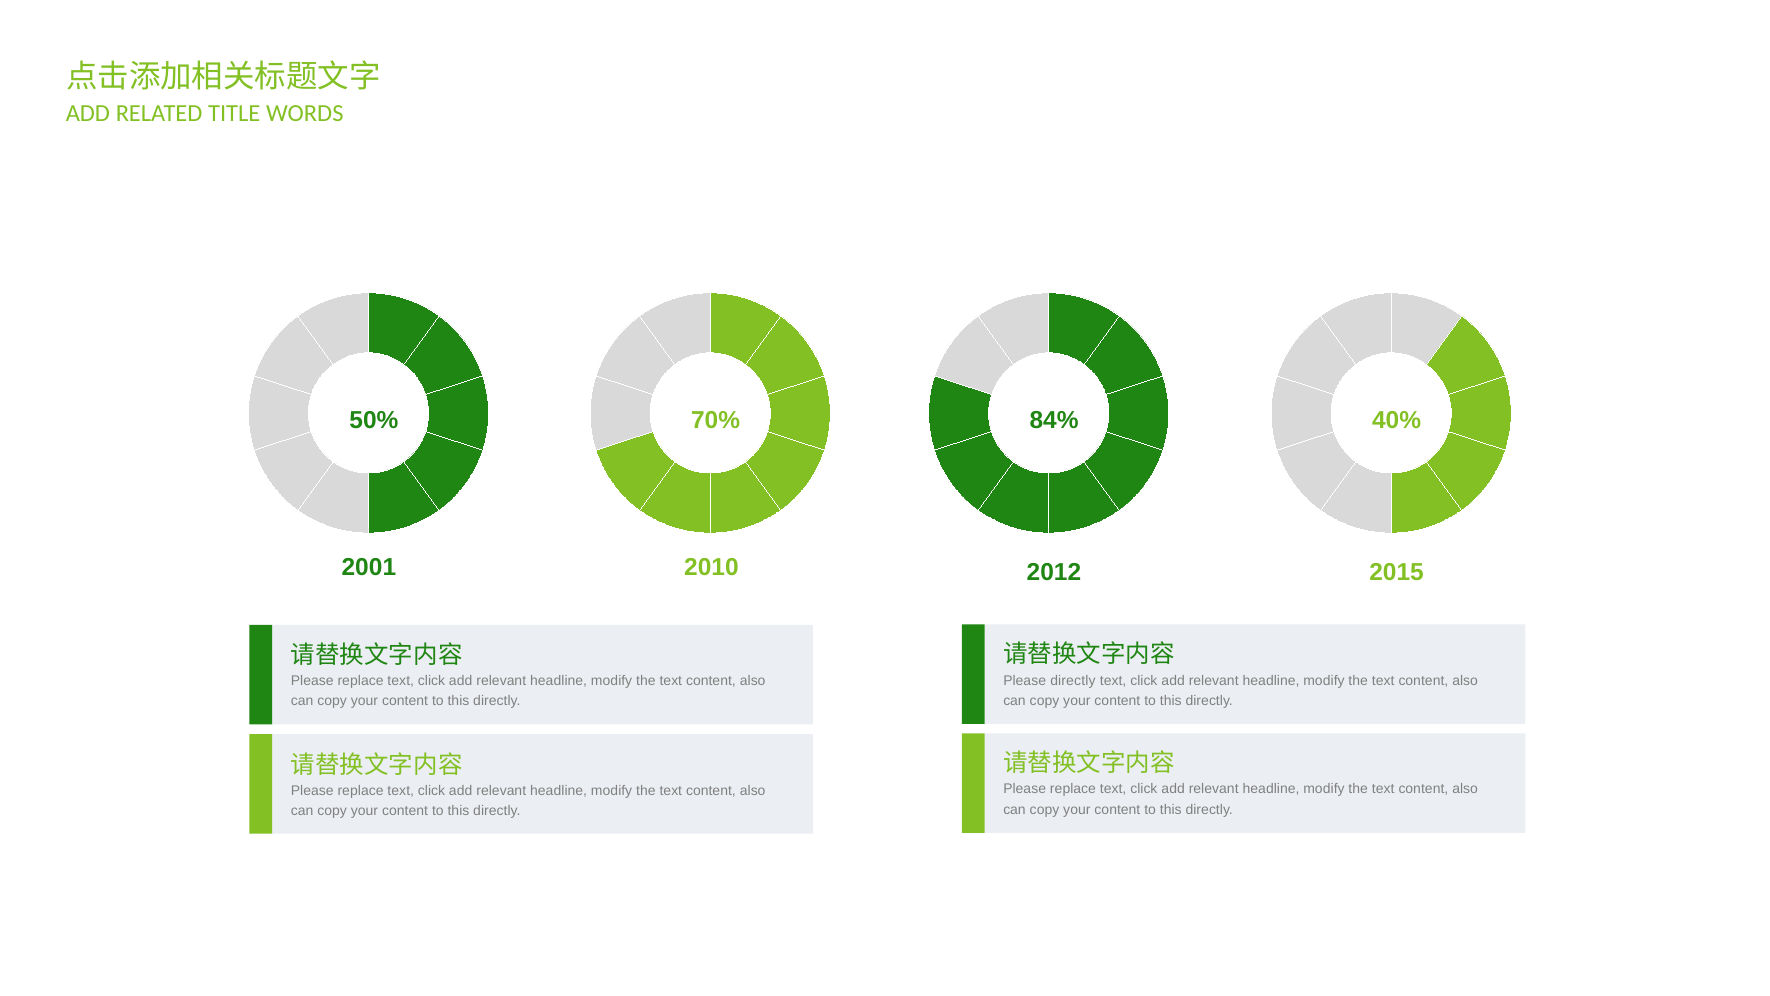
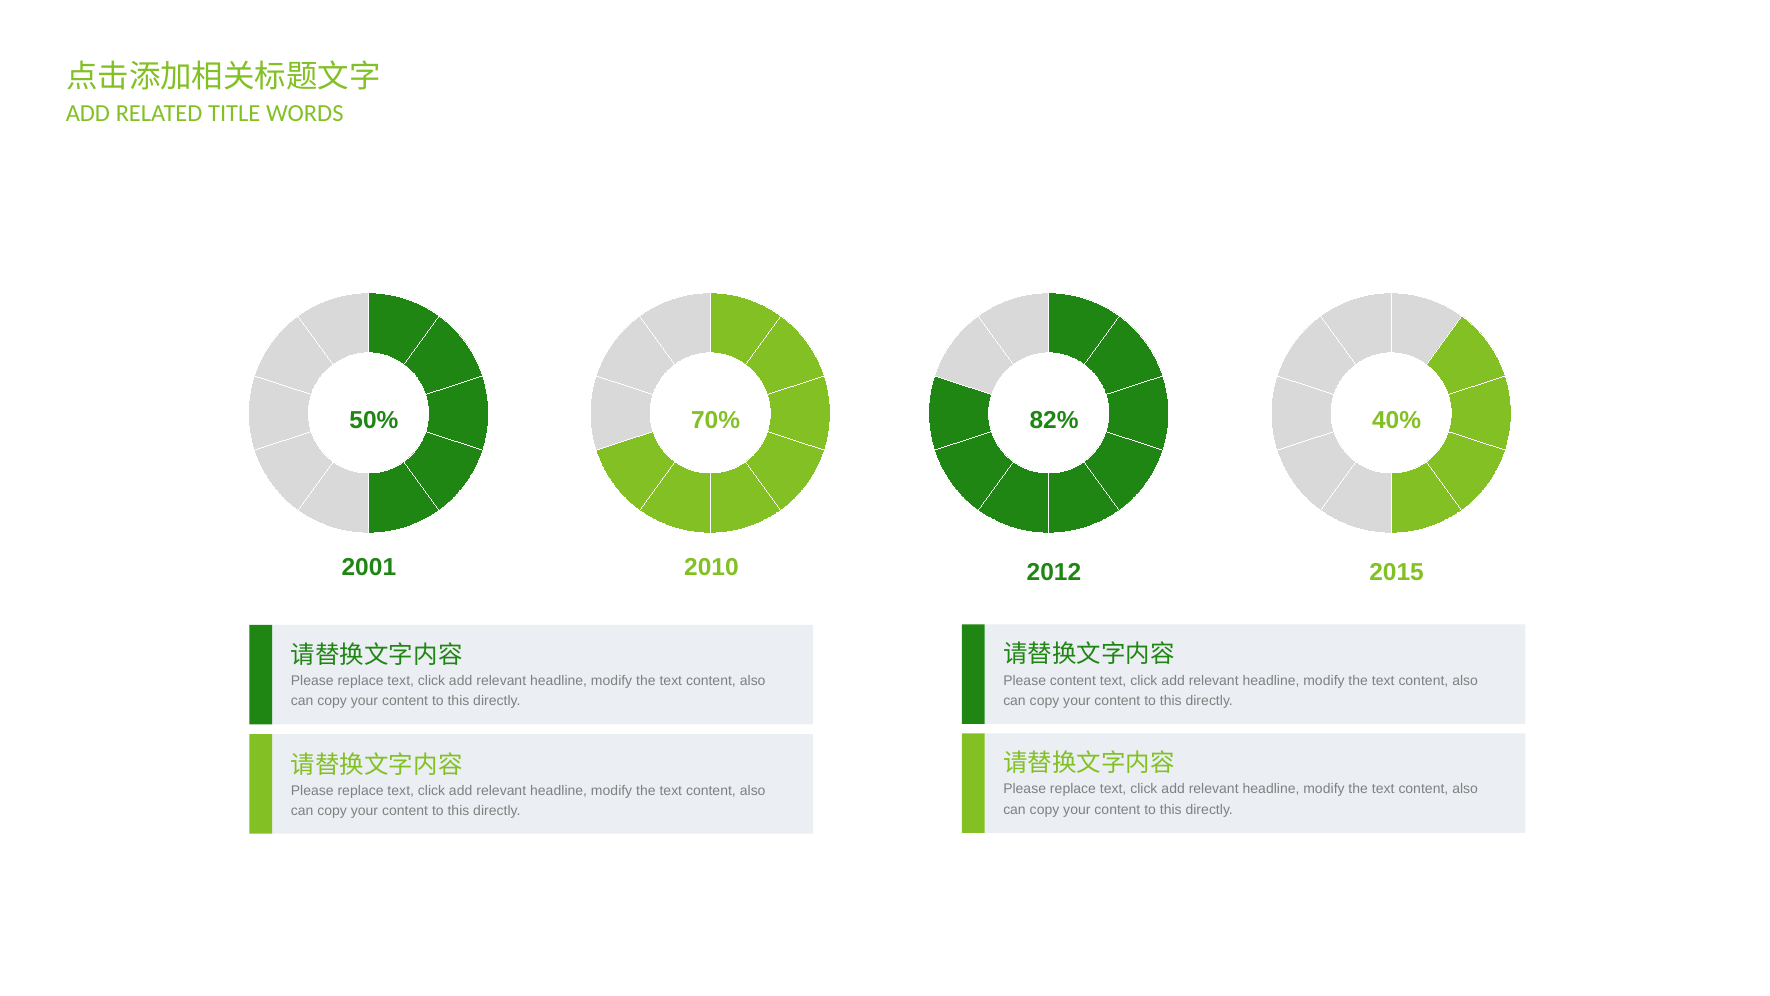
84%: 84% -> 82% (1054, 420)
Please directly: directly -> content (1073, 680)
